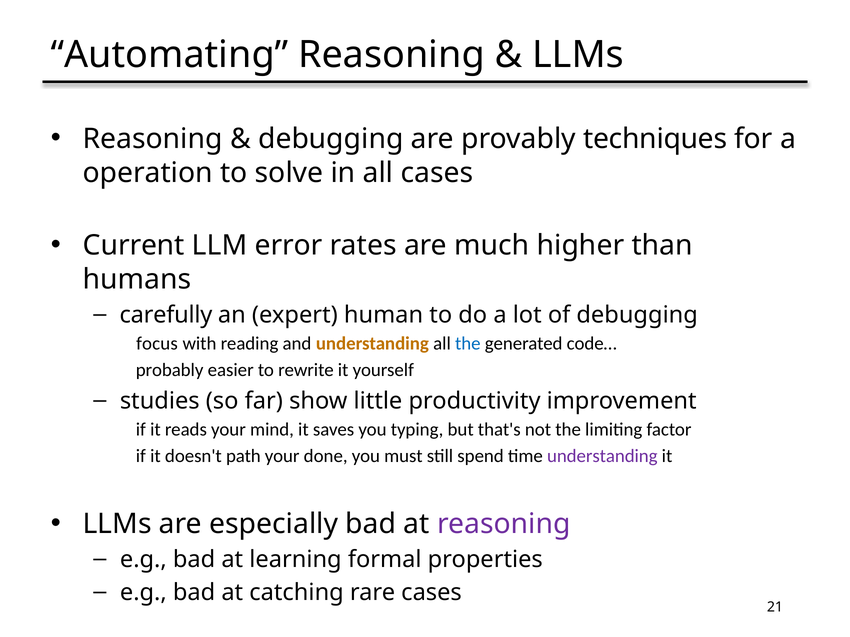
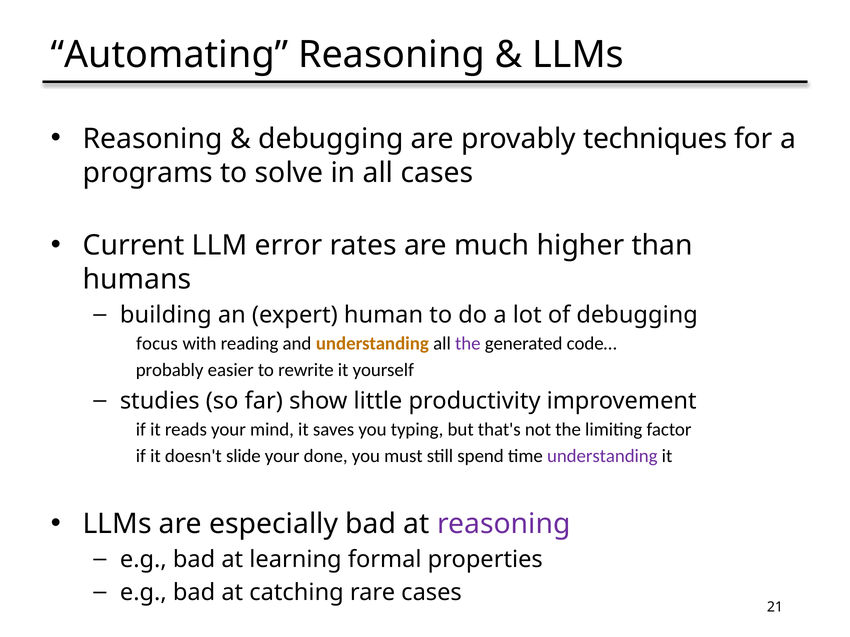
operation: operation -> programs (148, 173)
carefully: carefully -> building (166, 315)
the colour: blue -> purple (468, 344)
path: path -> slide (243, 456)
